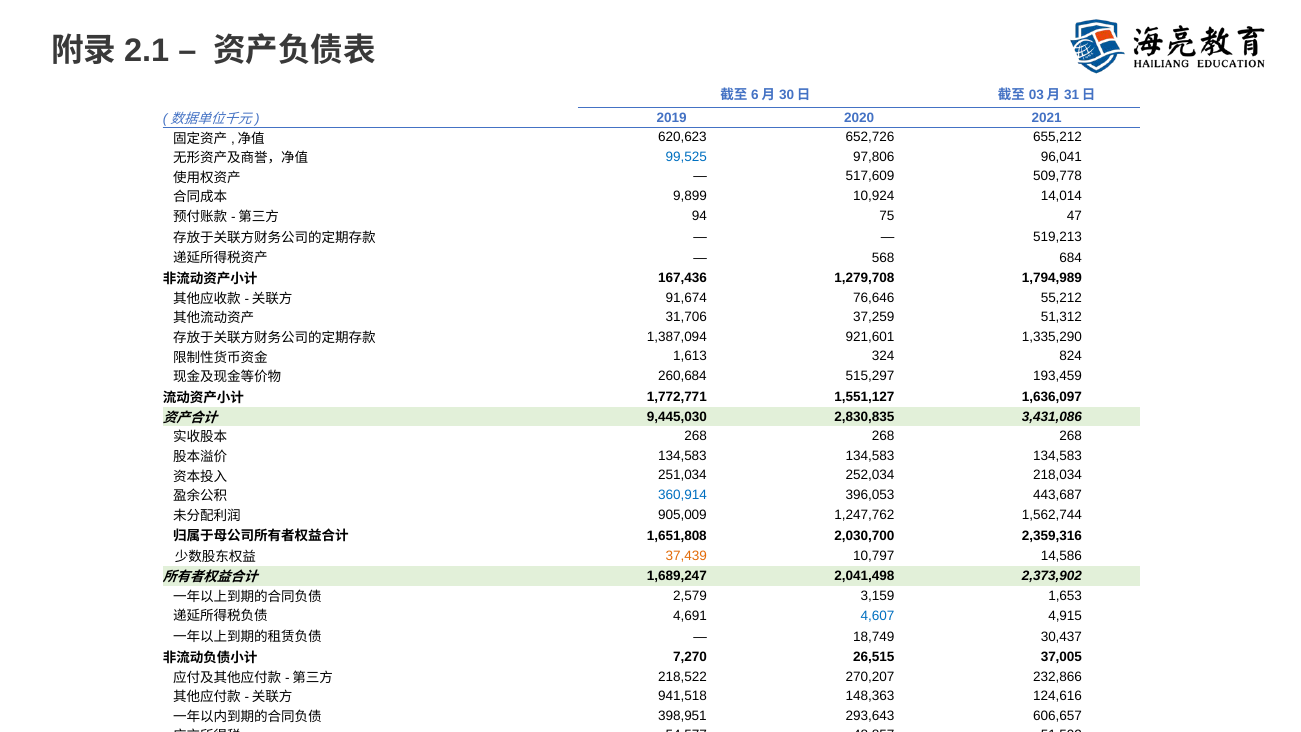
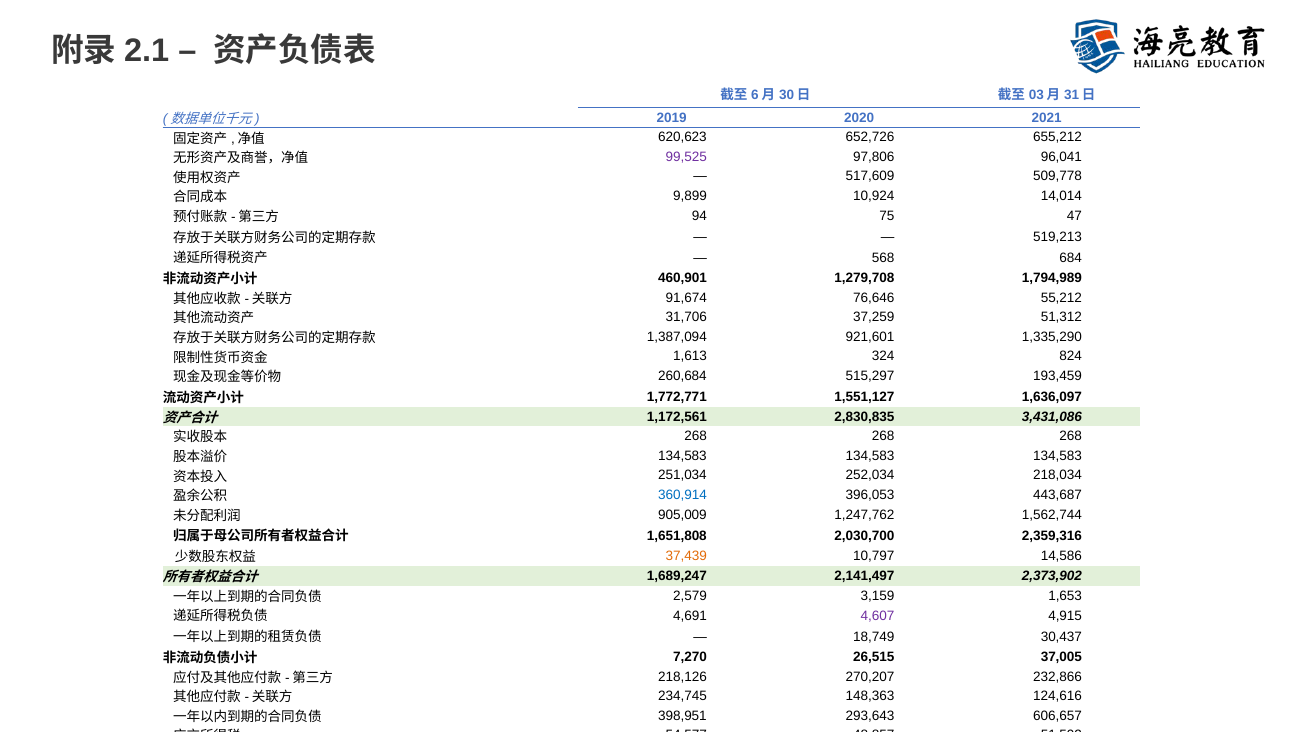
99,525 colour: blue -> purple (686, 157)
167,436: 167,436 -> 460,901 (682, 278)
9,445,030: 9,445,030 -> 1,172,561 (677, 417)
2,041,498: 2,041,498 -> 2,141,497 (864, 576)
4,607 colour: blue -> purple (878, 616)
218,522: 218,522 -> 218,126 (682, 676)
941,518: 941,518 -> 234,745 (682, 696)
